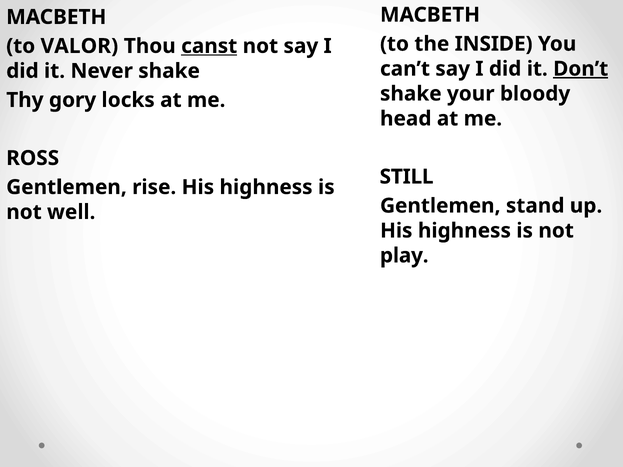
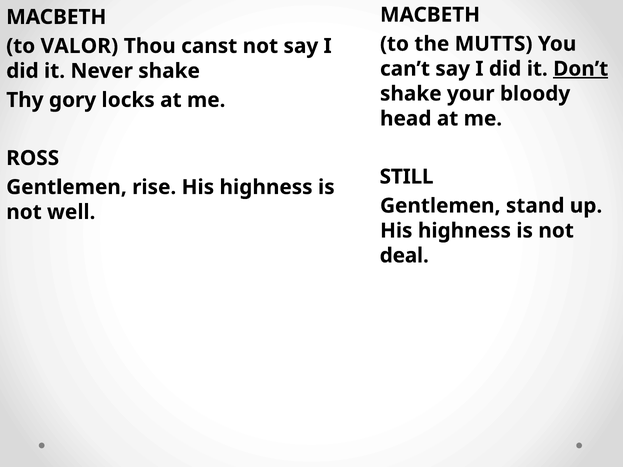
INSIDE: INSIDE -> MUTTS (494, 44)
canst underline: present -> none (209, 46)
play: play -> deal (404, 256)
